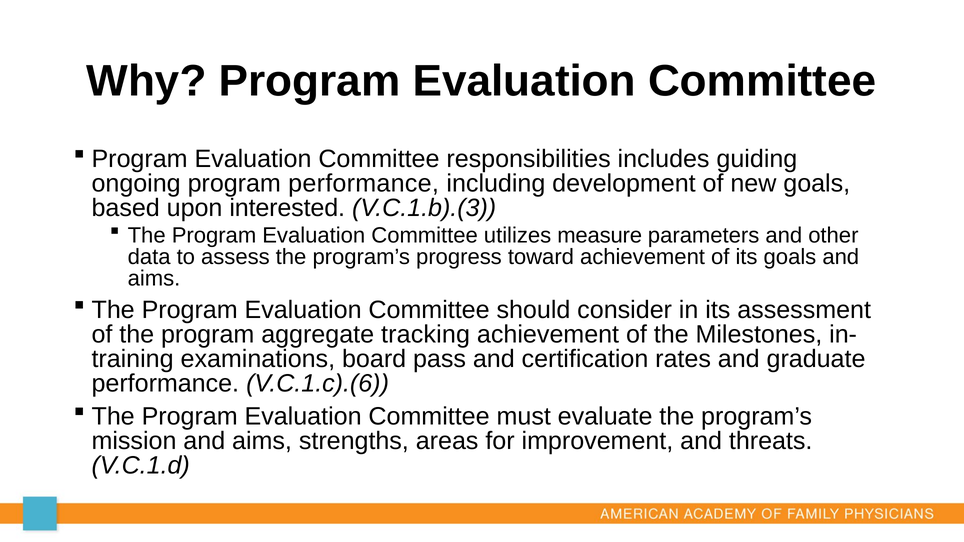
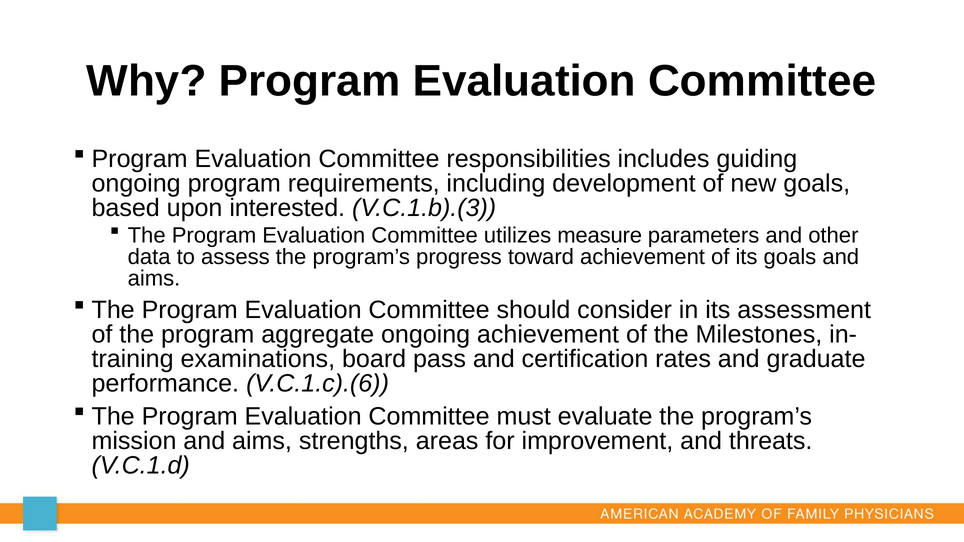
program performance: performance -> requirements (364, 184)
aggregate tracking: tracking -> ongoing (426, 335)
